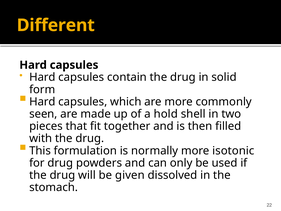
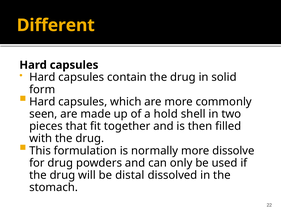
isotonic: isotonic -> dissolve (233, 151)
given: given -> distal (130, 175)
